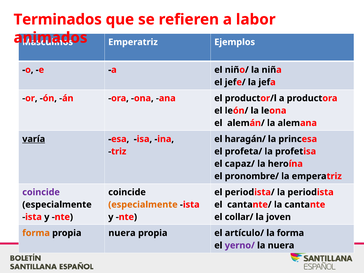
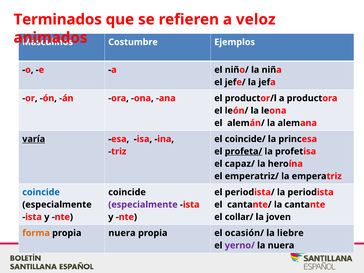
labor: labor -> veloz (256, 19)
Emperatriz: Emperatriz -> Costumbre (133, 42)
haragán/: haragán/ -> coincide/ (245, 139)
profeta/ underline: none -> present (243, 151)
pronombre/: pronombre/ -> emperatriz/ (252, 176)
coincide colour: purple -> blue (41, 192)
especialmente colour: orange -> purple (143, 205)
artículo/: artículo/ -> ocasión/ (244, 233)
la forma: forma -> liebre (290, 233)
